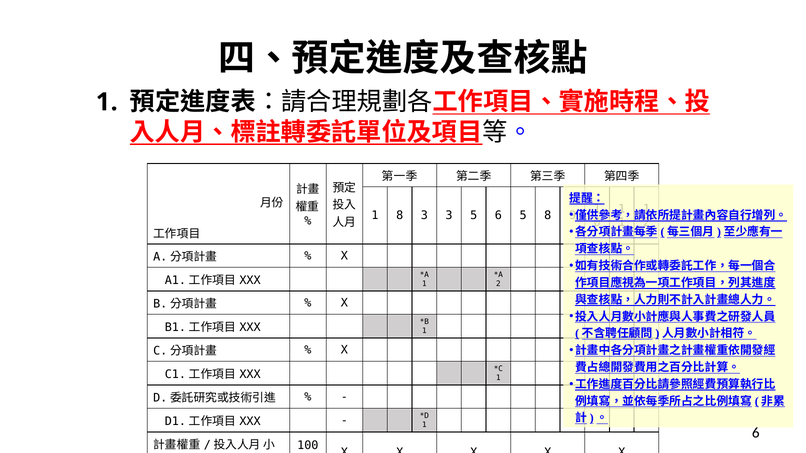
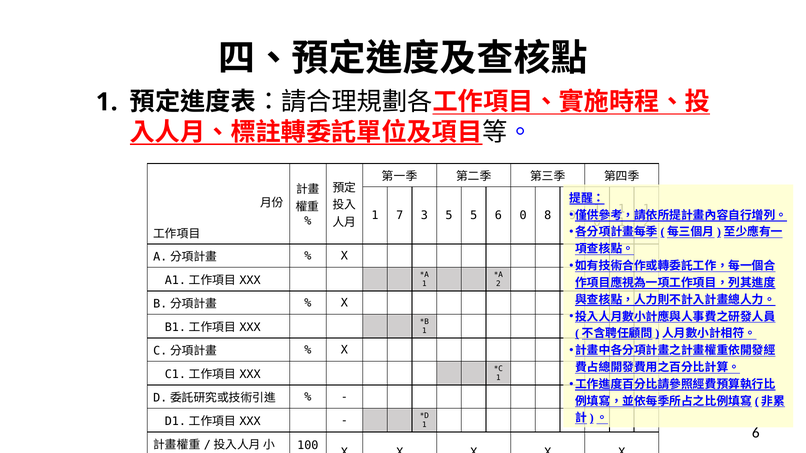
1 8: 8 -> 7 (400, 216)
3 3: 3 -> 5 (449, 216)
6 5: 5 -> 0 (523, 216)
